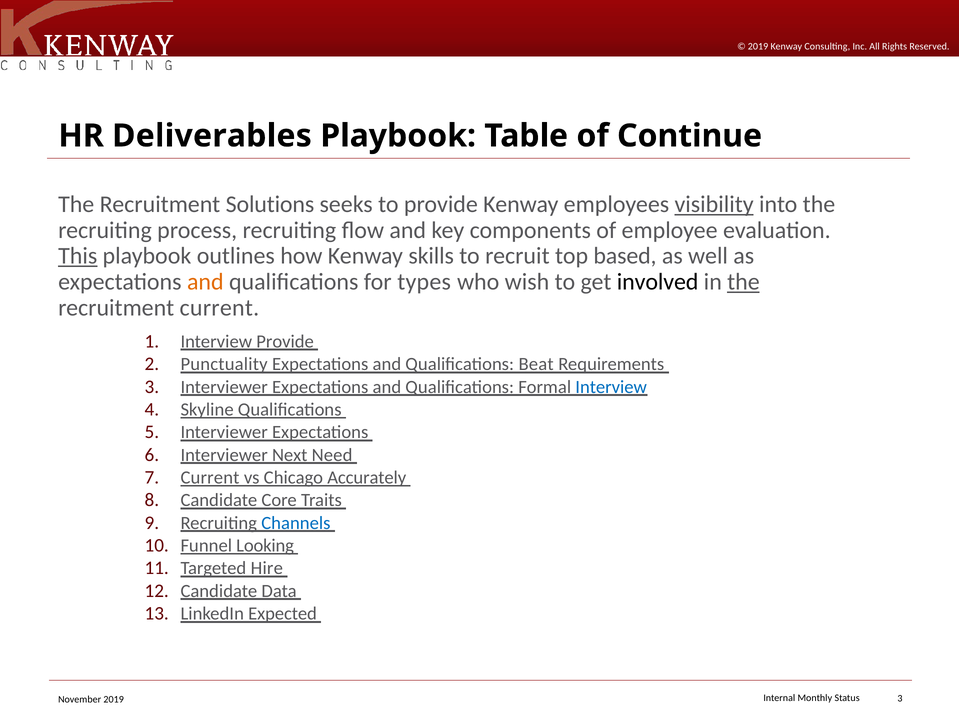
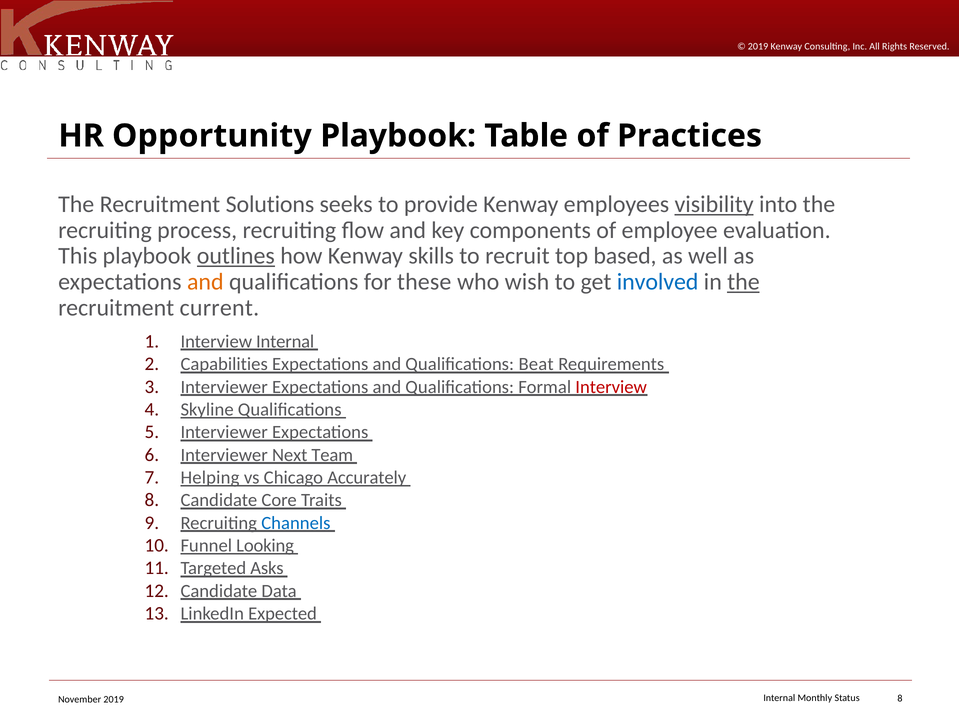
Deliverables: Deliverables -> Opportunity (212, 136)
Continue: Continue -> Practices (690, 136)
This underline: present -> none (78, 256)
outlines underline: none -> present (236, 256)
types: types -> these (424, 282)
involved colour: black -> blue (658, 282)
Interview Provide: Provide -> Internal (285, 342)
Punctuality: Punctuality -> Capabilities (224, 364)
Interview colour: blue -> red (611, 387)
Need: Need -> Team (332, 455)
Current: Current -> Helping (210, 478)
Hire: Hire -> Asks (267, 569)
3: 3 -> 8 (900, 699)
